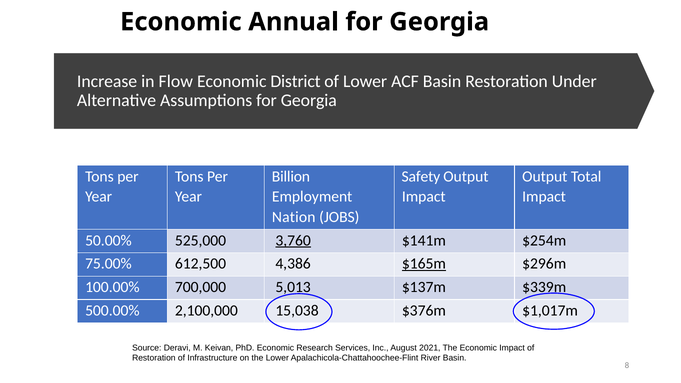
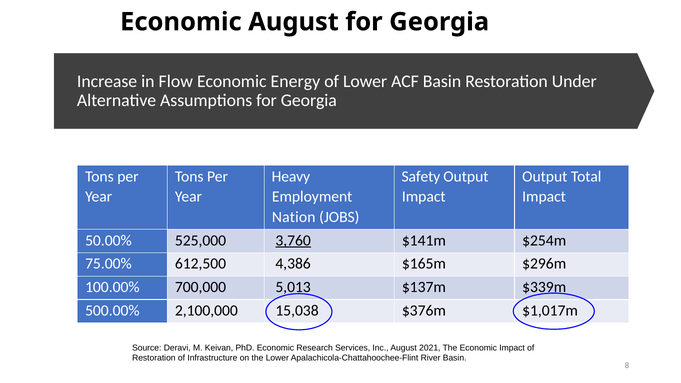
Economic Annual: Annual -> August (294, 22)
District: District -> Energy (295, 82)
Billion: Billion -> Heavy (291, 176)
$165m underline: present -> none (424, 264)
